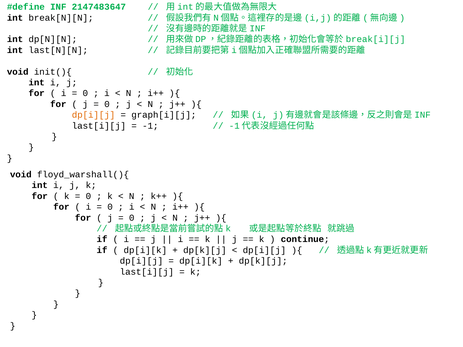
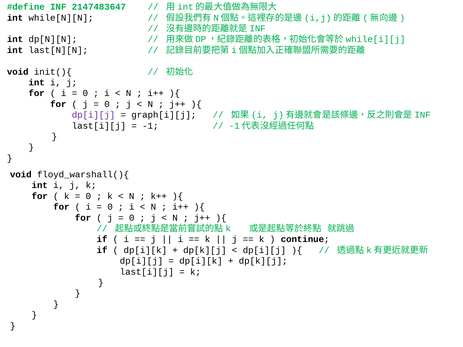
break[N][N: break[N][N -> while[N][N (61, 18)
break[i][j: break[i][j -> while[i][j (376, 39)
dp[i][j colour: orange -> purple (94, 115)
